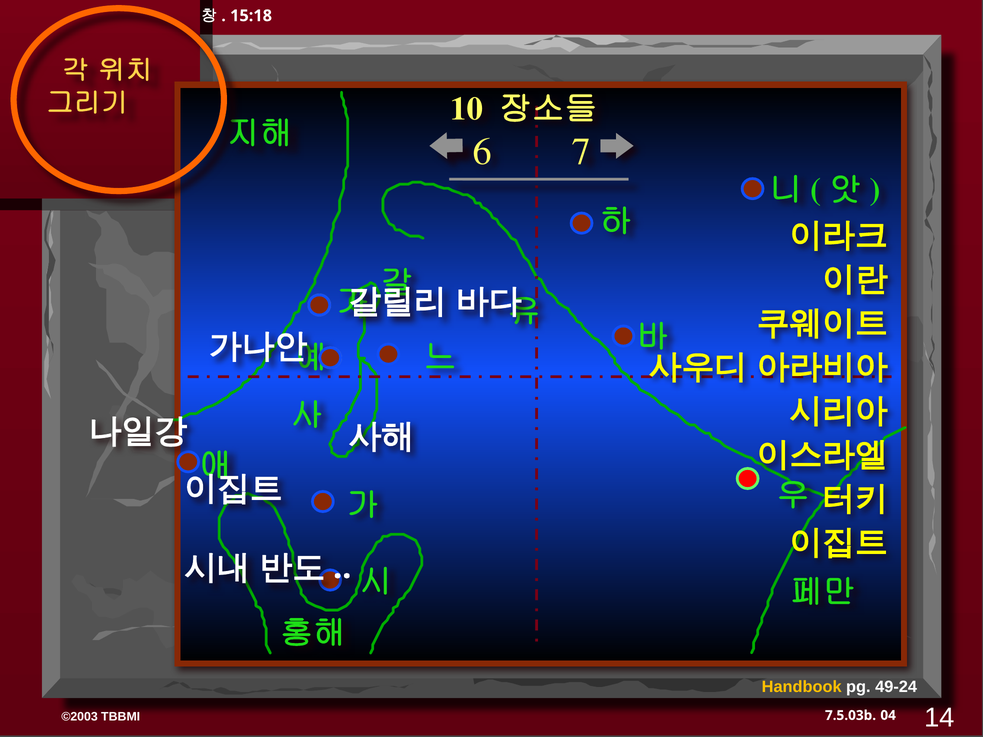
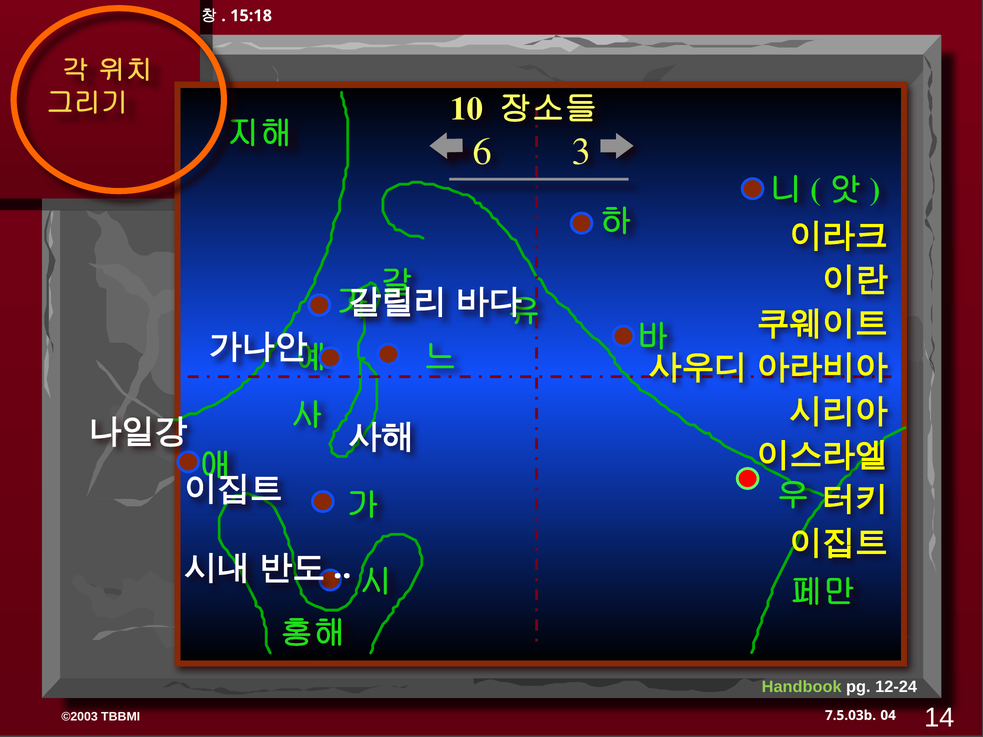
7: 7 -> 3 (581, 152)
Handbook colour: yellow -> light green (802, 687)
49-24: 49-24 -> 12-24 (896, 687)
